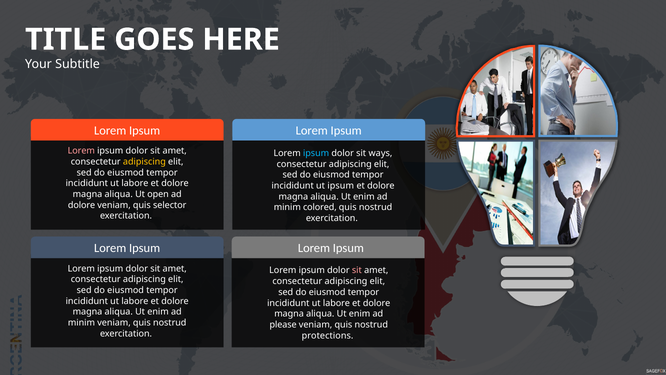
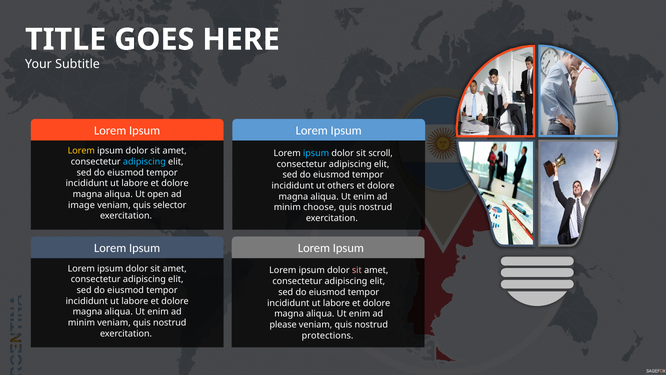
Lorem colour: pink -> yellow (81, 151)
ways: ways -> scroll (381, 153)
adipiscing colour: yellow -> light blue (144, 162)
ut ipsum: ipsum -> others (341, 186)
dolore: dolore -> image (81, 205)
colored: colored -> choose (320, 207)
